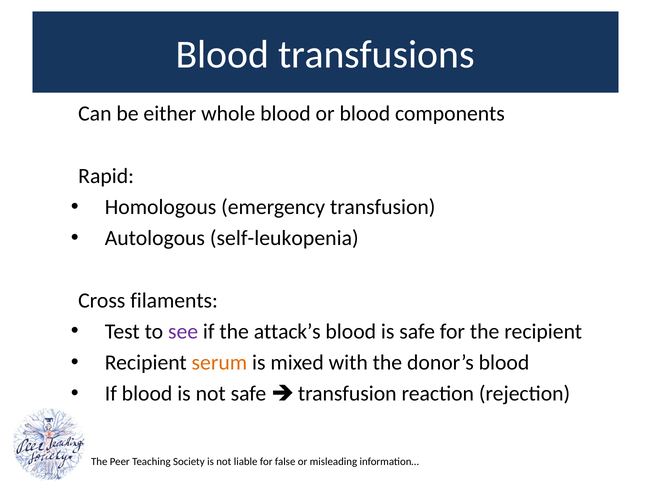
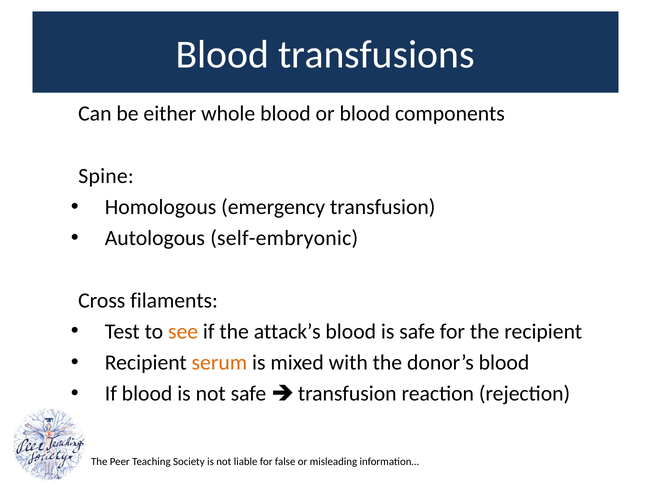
Rapid: Rapid -> Spine (106, 176)
self-leukopenia: self-leukopenia -> self-embryonic (284, 238)
see colour: purple -> orange (183, 332)
